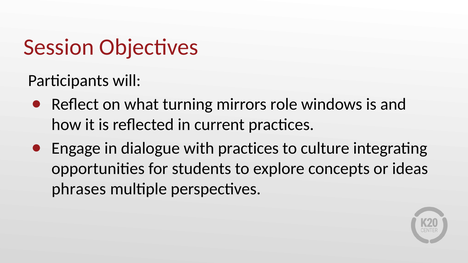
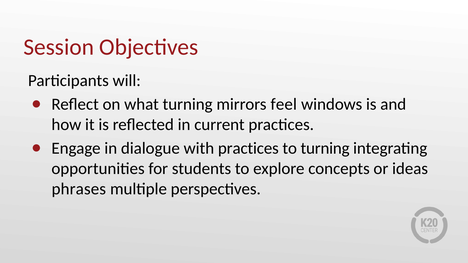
role: role -> feel (284, 104)
to culture: culture -> turning (325, 148)
